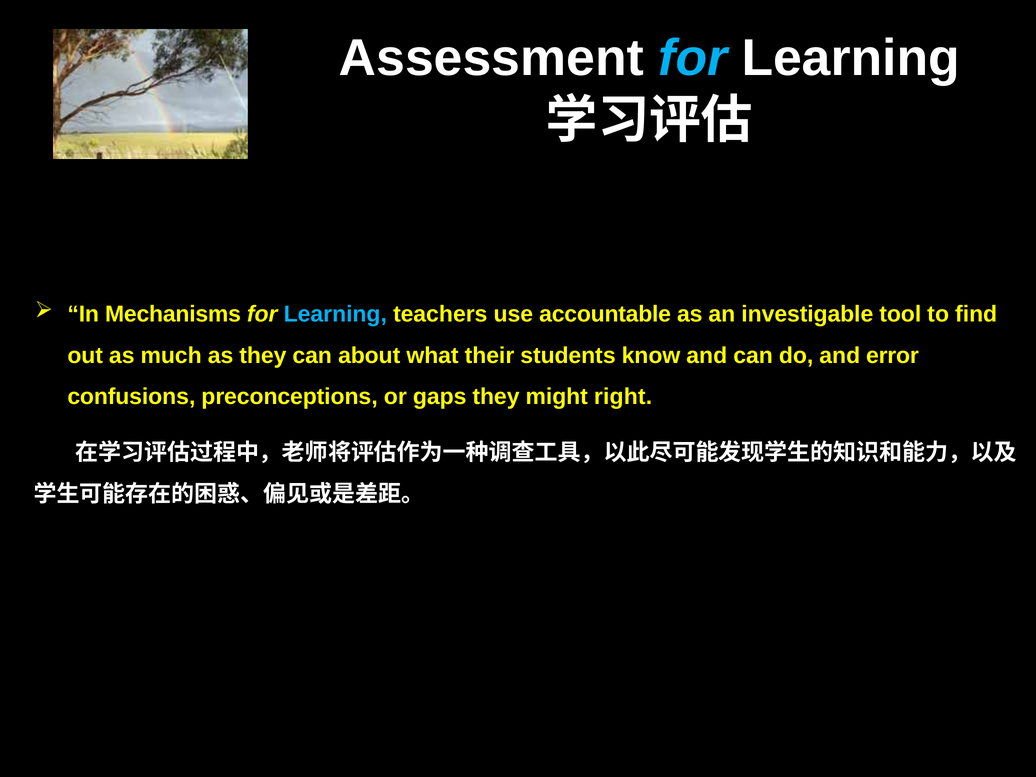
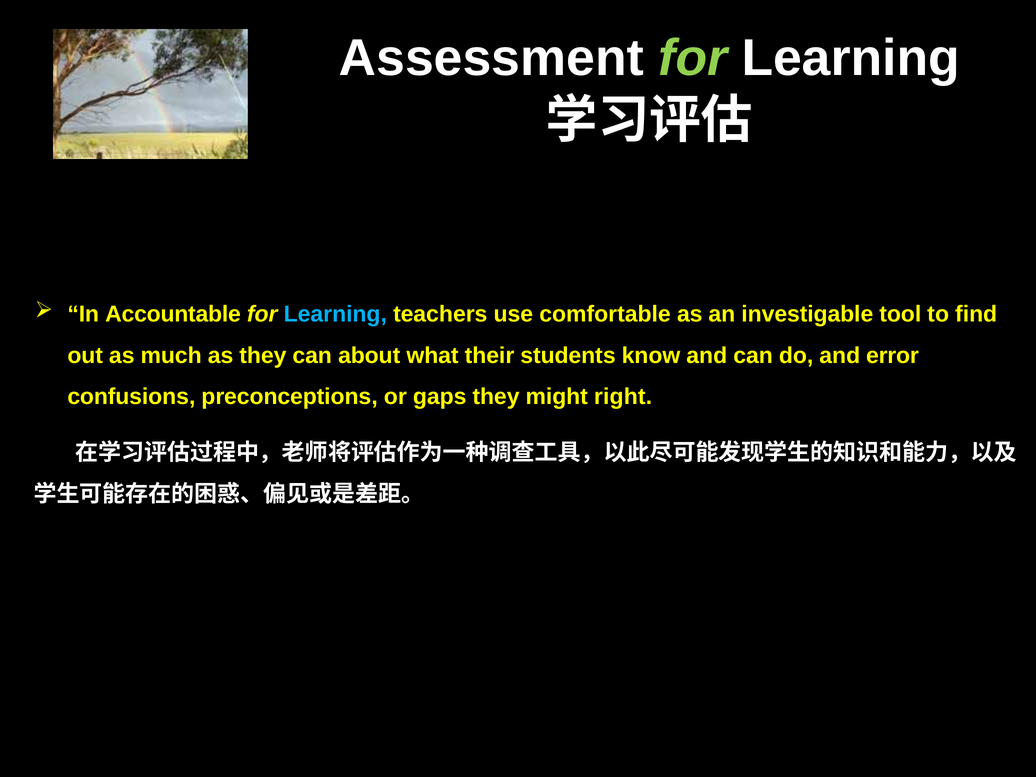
for colour: light blue -> light green (693, 58)
Mechanisms: Mechanisms -> Accountable (173, 314)
accountable: accountable -> comfortable (605, 314)
